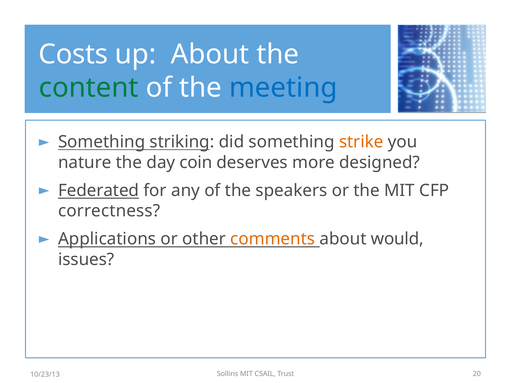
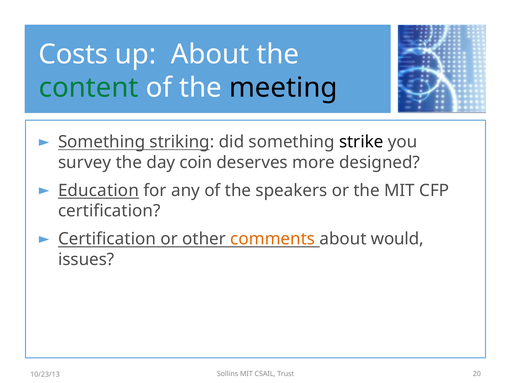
meeting colour: blue -> black (283, 88)
strike colour: orange -> black (361, 142)
nature: nature -> survey (85, 163)
Federated: Federated -> Education (98, 191)
correctness: correctness -> certification (109, 211)
Applications: Applications -> Certification (107, 239)
